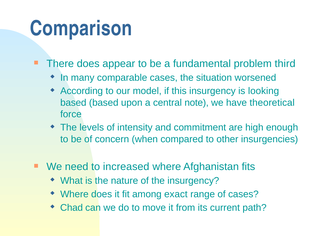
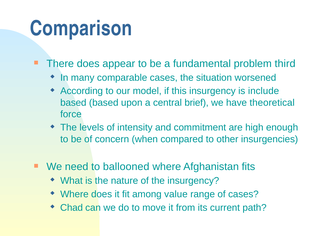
looking: looking -> include (264, 91)
note: note -> brief (197, 103)
increased: increased -> ballooned (126, 167)
exact: exact -> value (176, 194)
